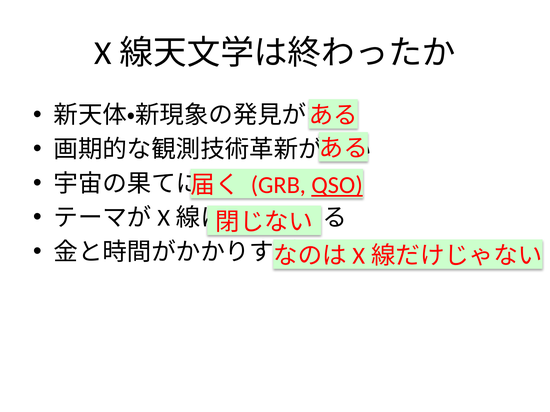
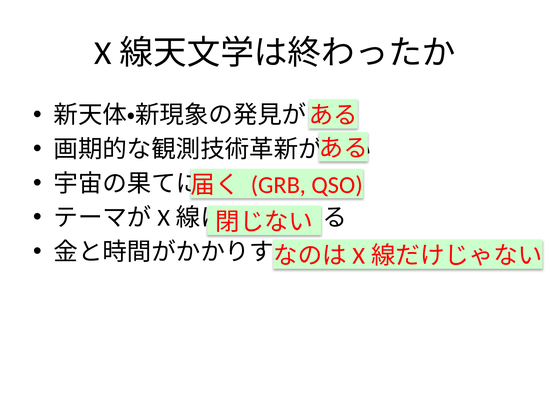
QSO underline: present -> none (337, 185)
